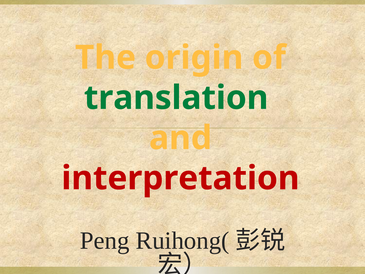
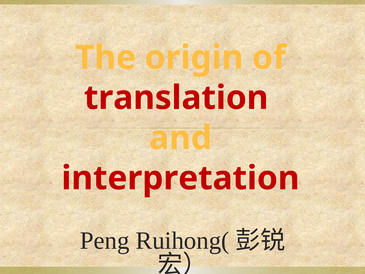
translation colour: green -> red (176, 98)
